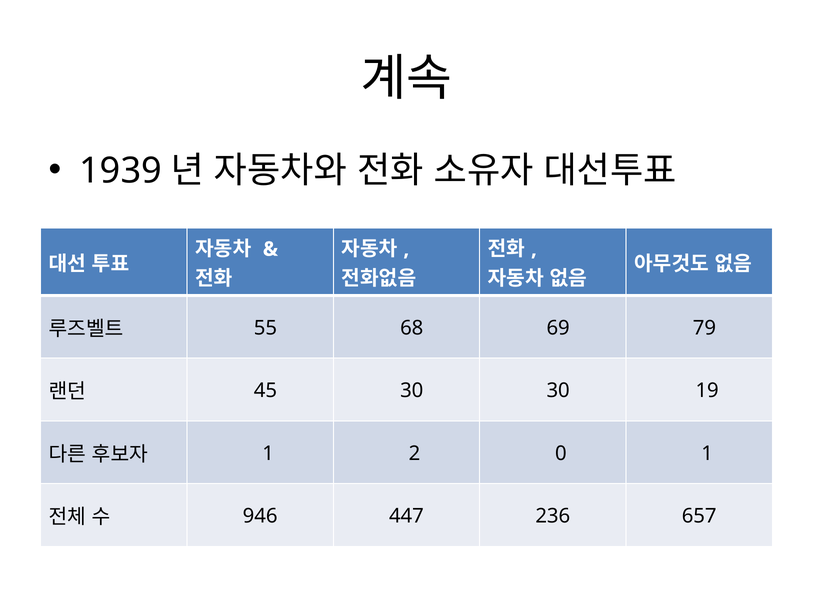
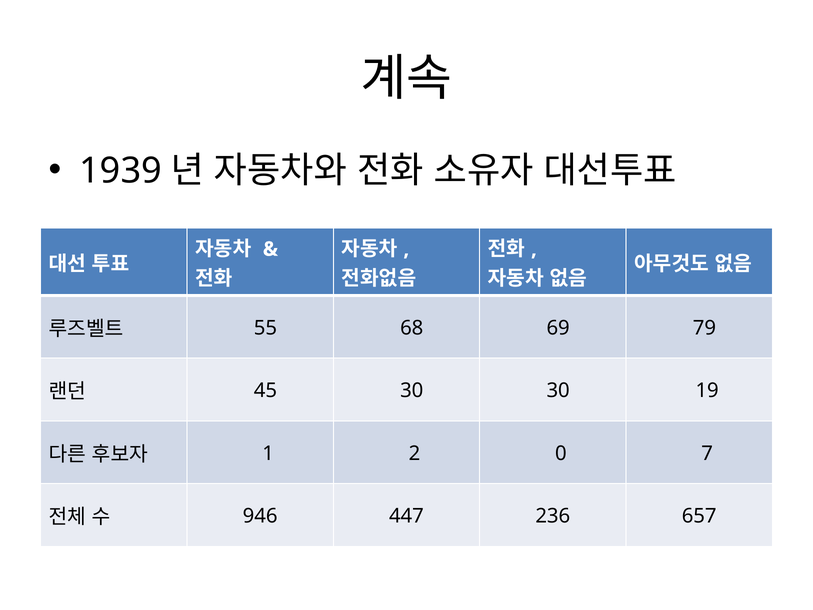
0 1: 1 -> 7 (707, 453)
